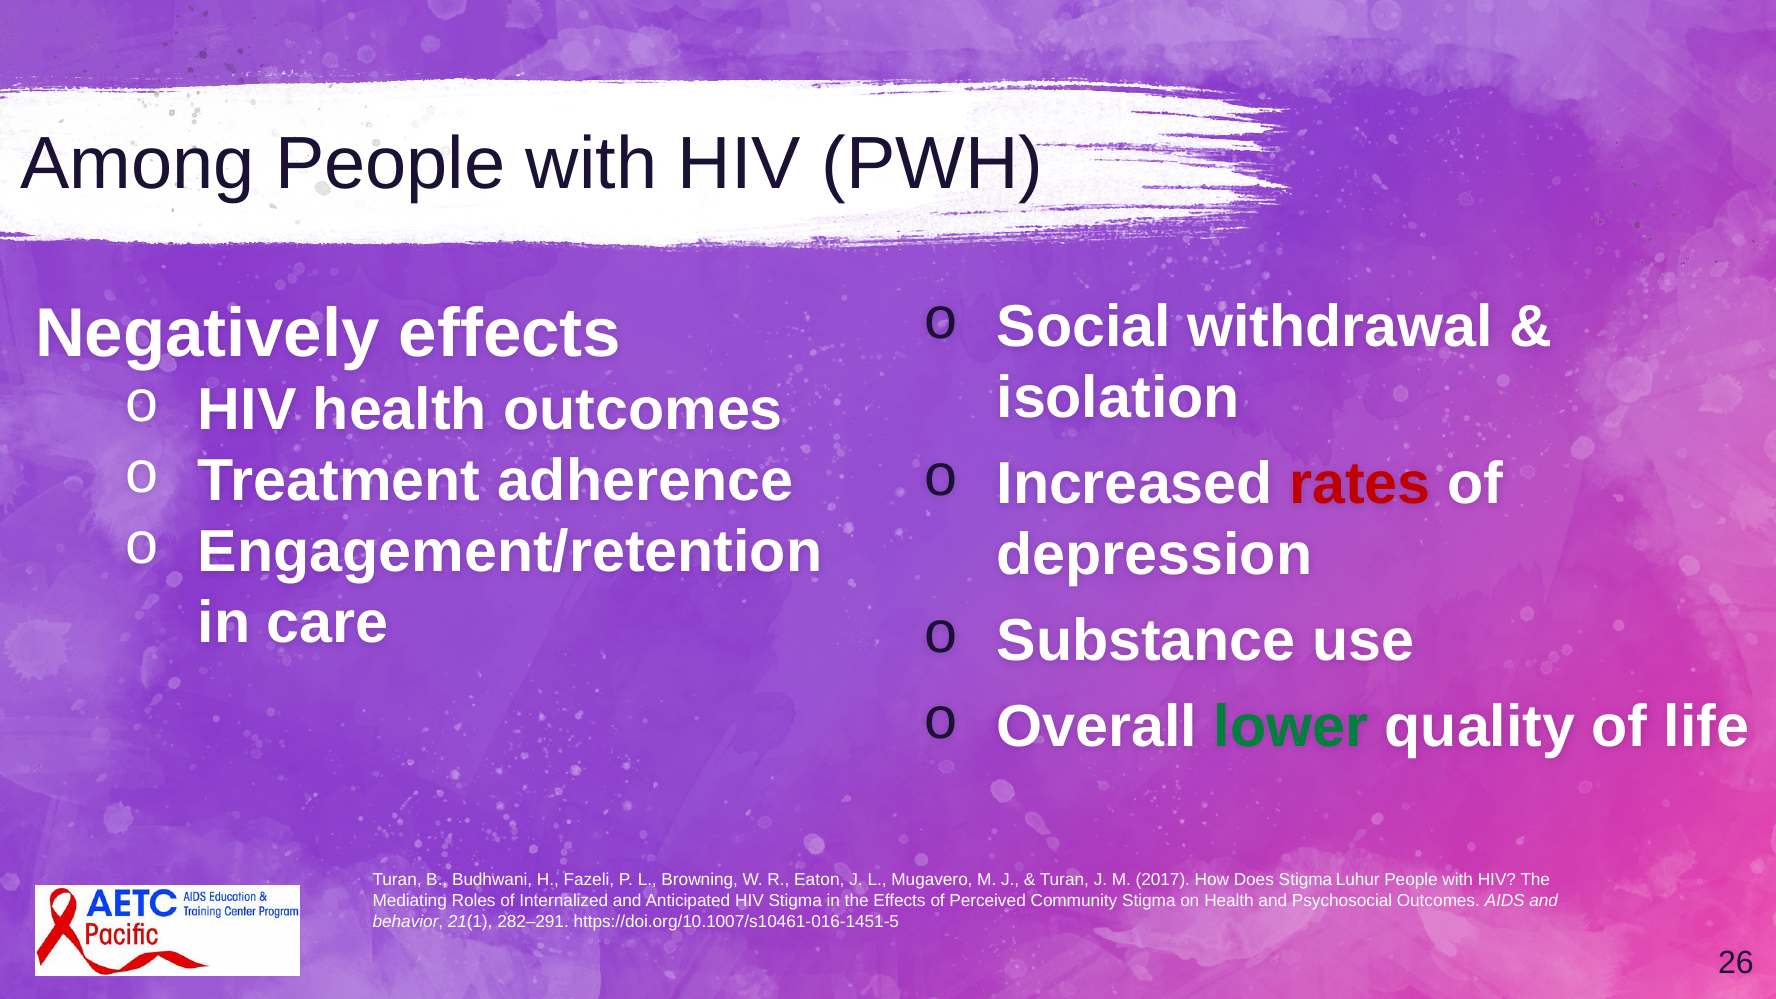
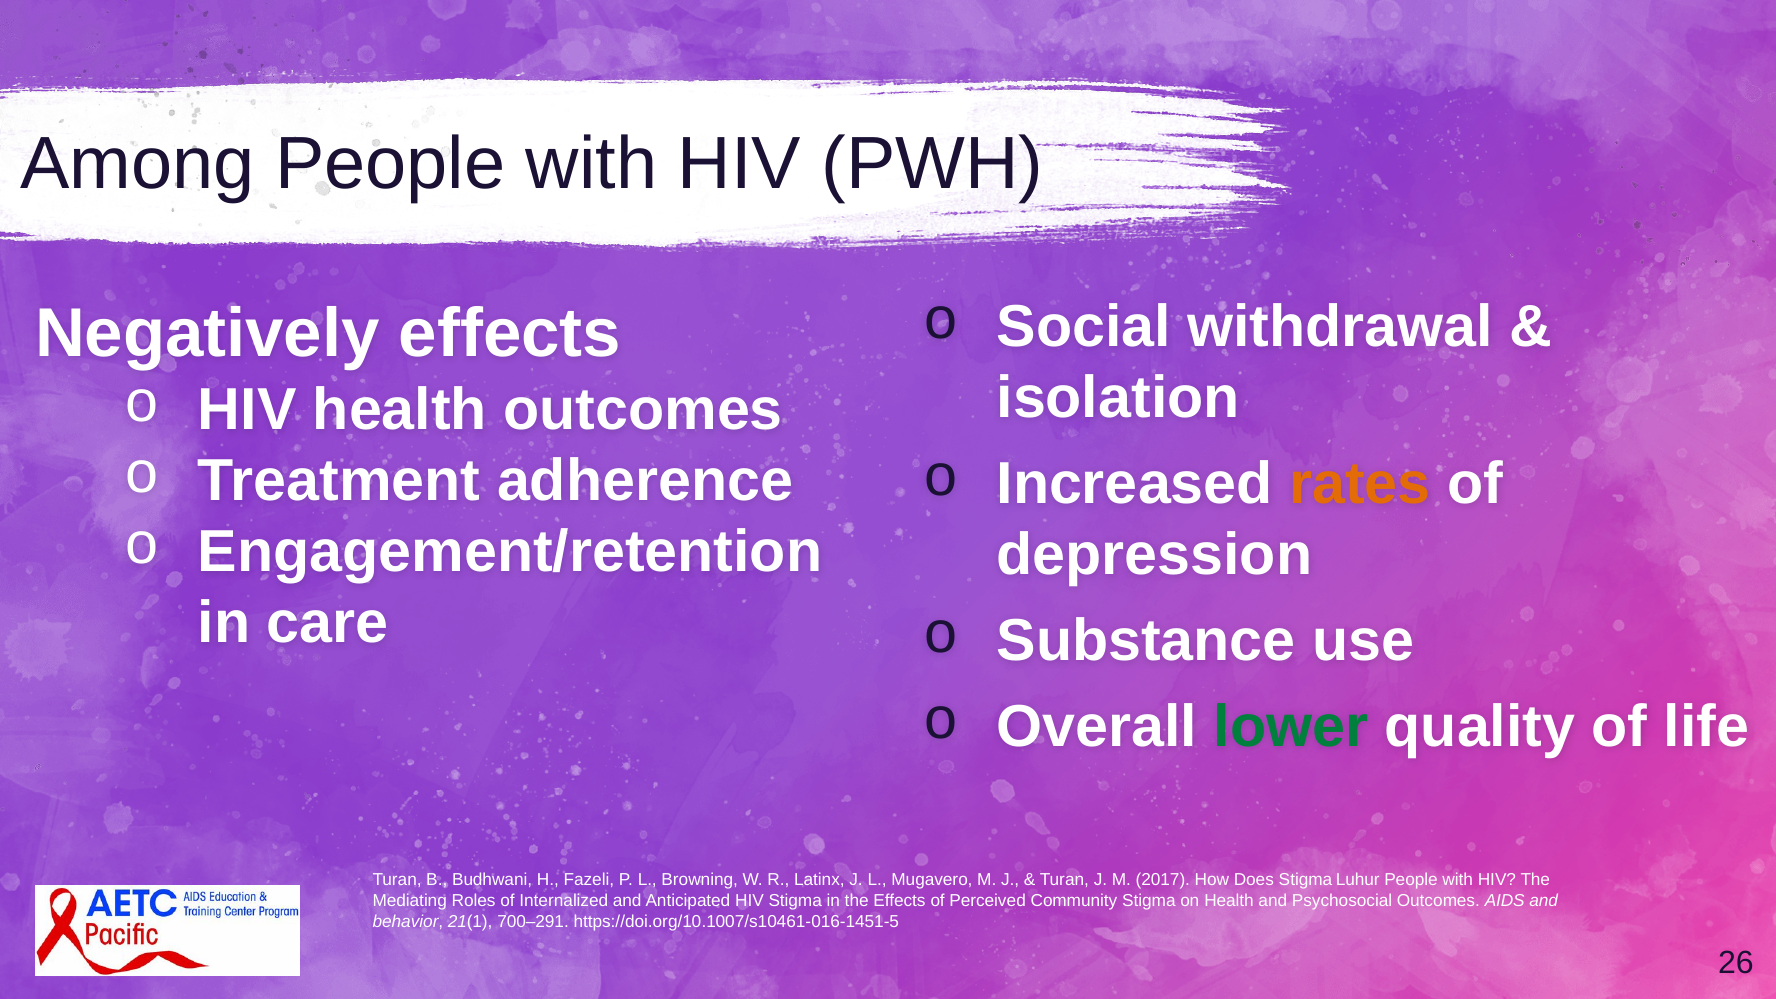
rates colour: red -> orange (1360, 484)
Eaton: Eaton -> Latinx (819, 880)
282–291: 282–291 -> 700–291 (533, 921)
